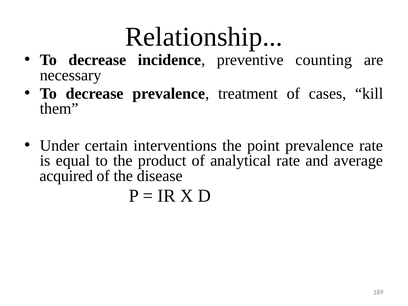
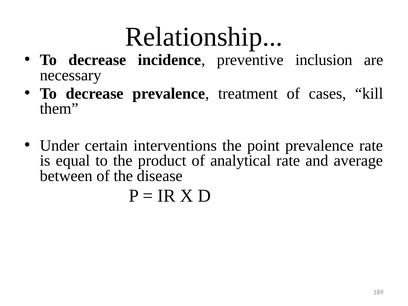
counting: counting -> inclusion (324, 60)
acquired: acquired -> between (66, 176)
